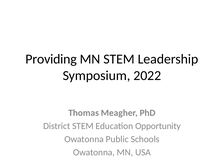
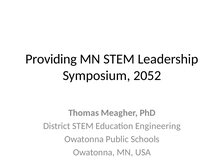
2022: 2022 -> 2052 (147, 76)
Opportunity: Opportunity -> Engineering (158, 126)
